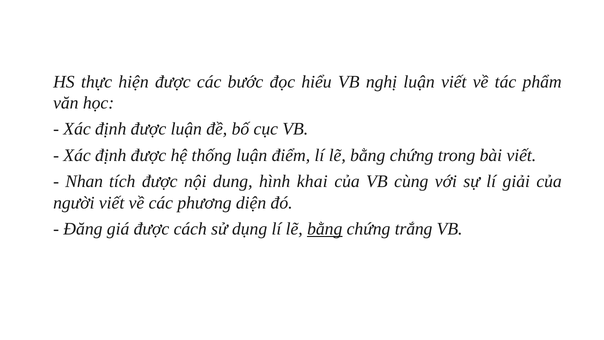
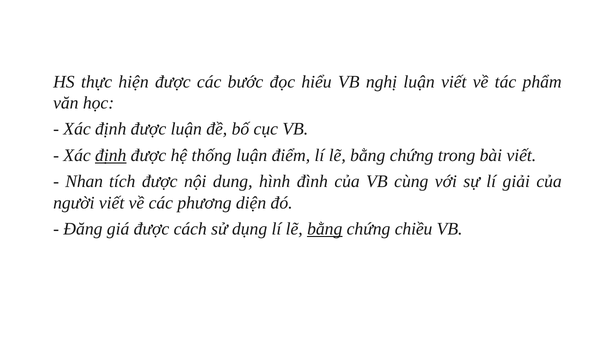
định underline: none -> present (111, 155)
khai: khai -> đình (312, 181)
trắng: trắng -> chiều (414, 229)
